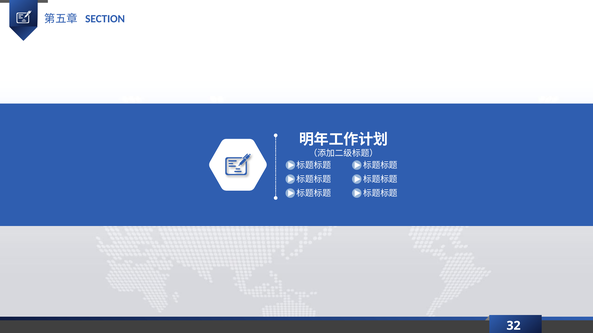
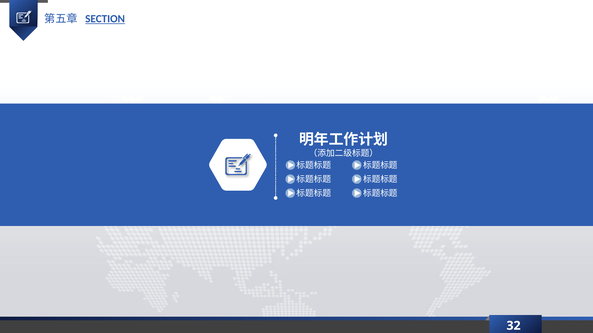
SECTION underline: none -> present (105, 19)
